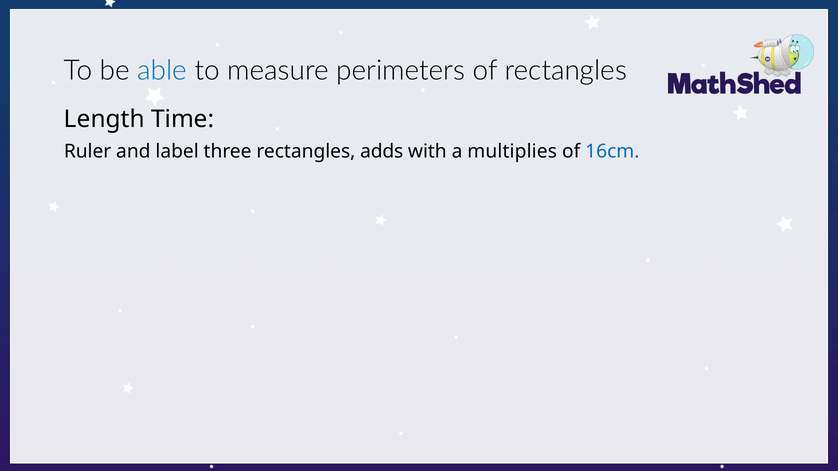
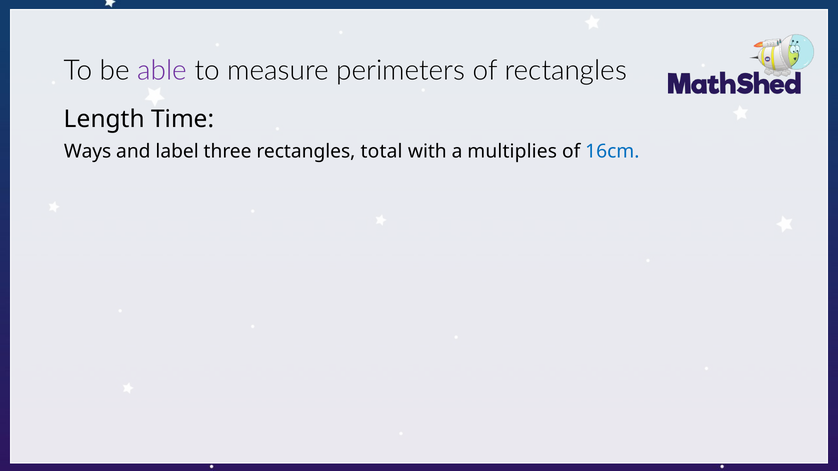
able colour: blue -> purple (162, 70)
Ruler: Ruler -> Ways (88, 151)
adds: adds -> total (382, 151)
